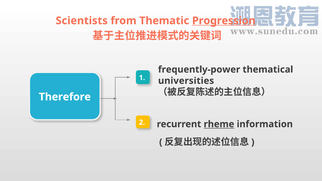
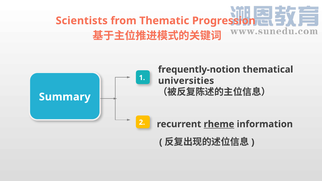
Progression underline: present -> none (224, 21)
frequently-power: frequently-power -> frequently-notion (199, 70)
Therefore: Therefore -> Summary (65, 97)
